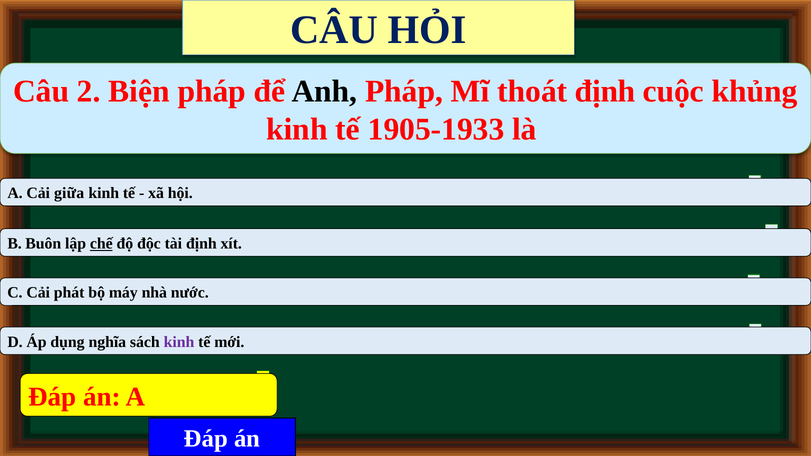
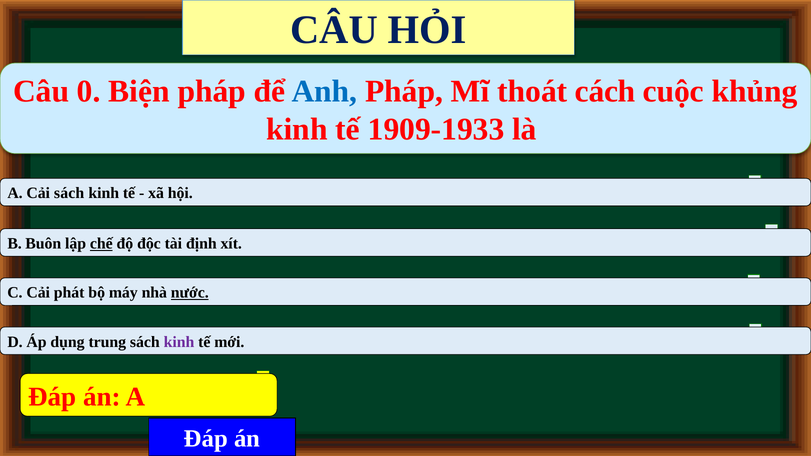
2: 2 -> 0 (89, 92)
Anh colour: black -> blue (324, 92)
thoát định: định -> cách (605, 92)
1905-1933: 1905-1933 -> 1909-1933 (436, 129)
Cải giữa: giữa -> sách (69, 193)
nước underline: none -> present (190, 293)
nghĩa: nghĩa -> trung (107, 342)
